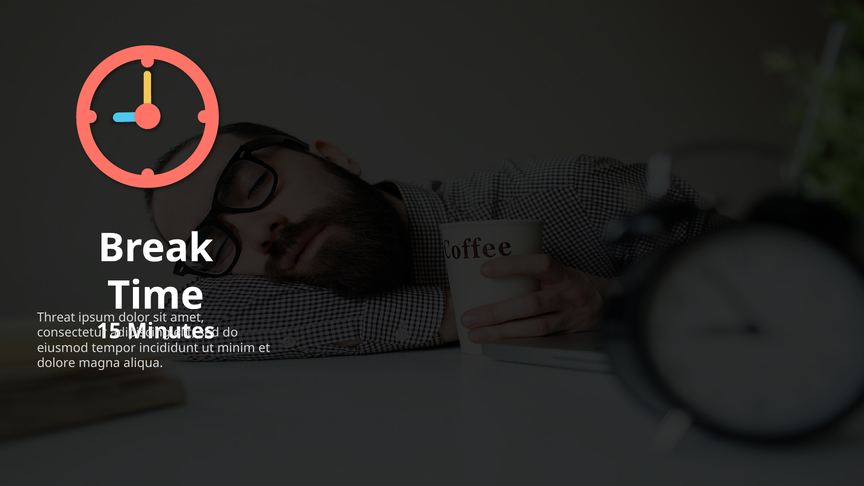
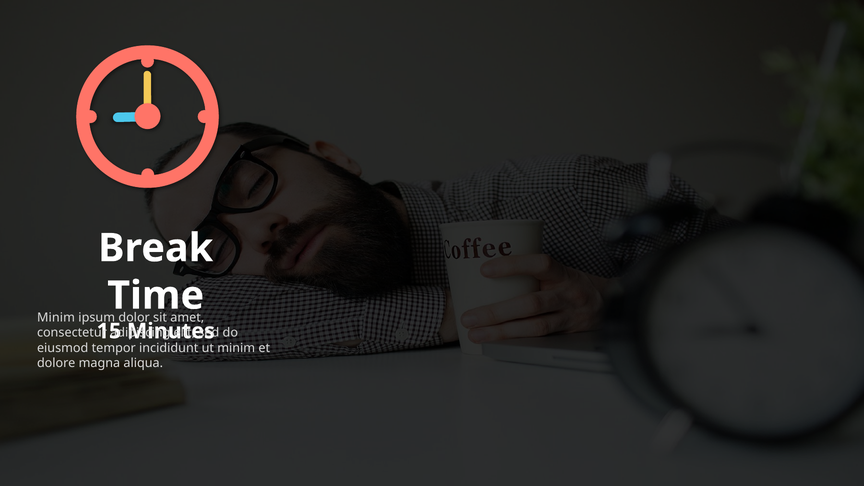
Threat: Threat -> Minim (56, 318)
